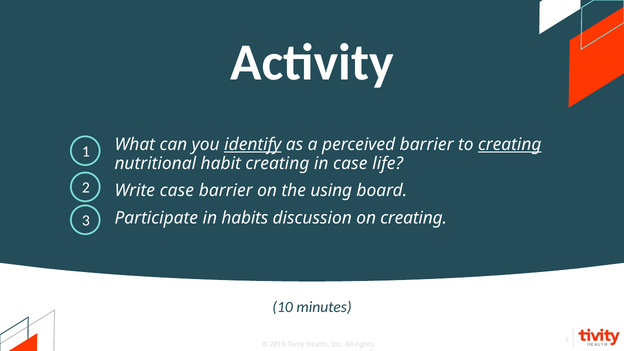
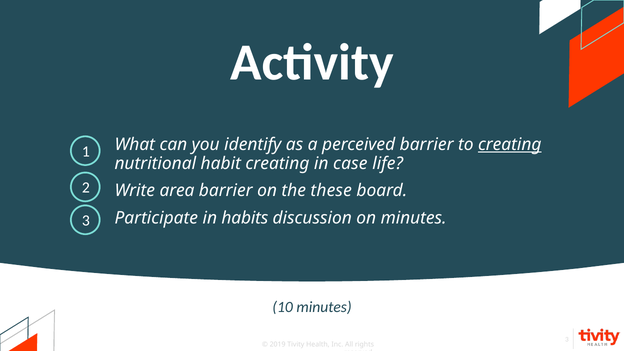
identify underline: present -> none (253, 145)
Write case: case -> area (177, 191)
using: using -> these (331, 191)
on creating: creating -> minutes (414, 218)
